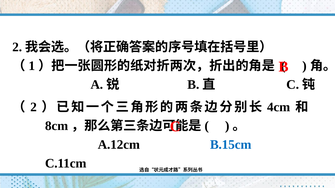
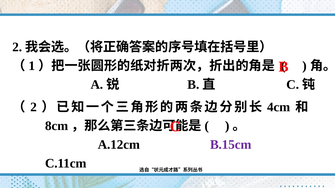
B.15cm colour: blue -> purple (231, 145)
